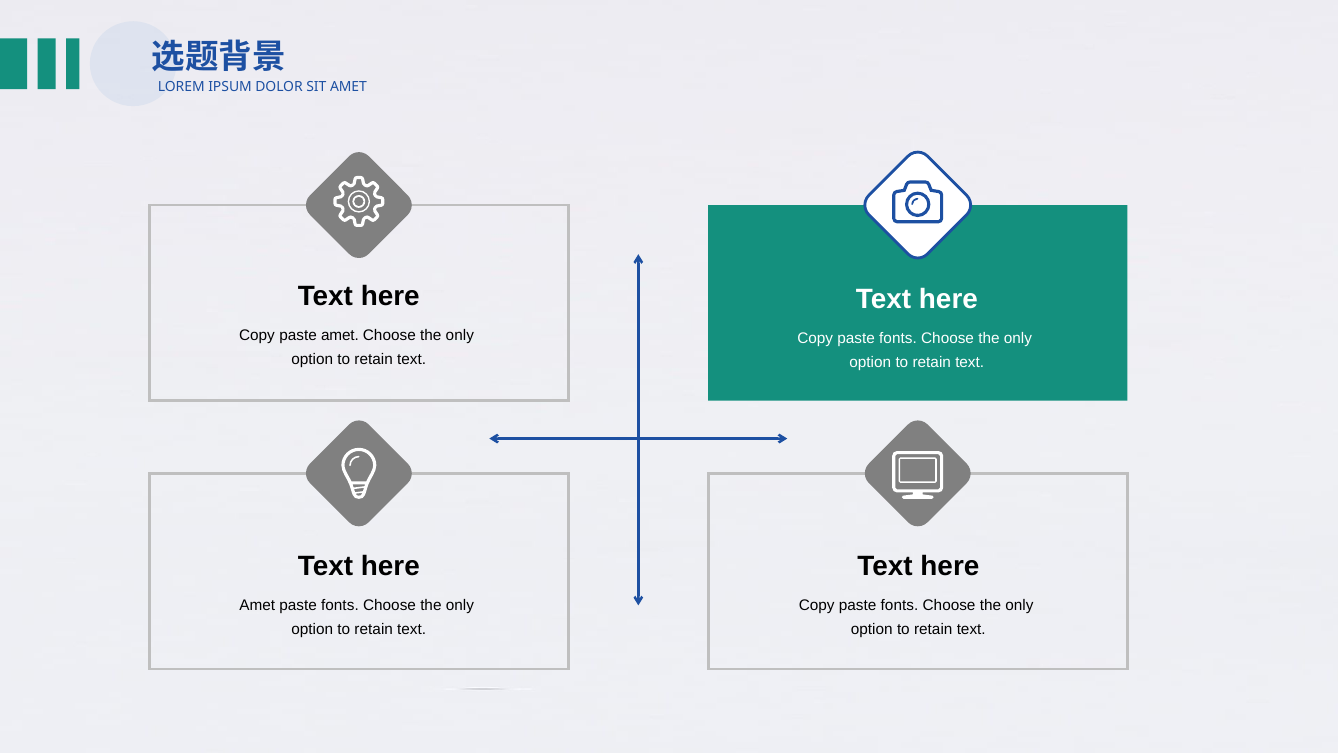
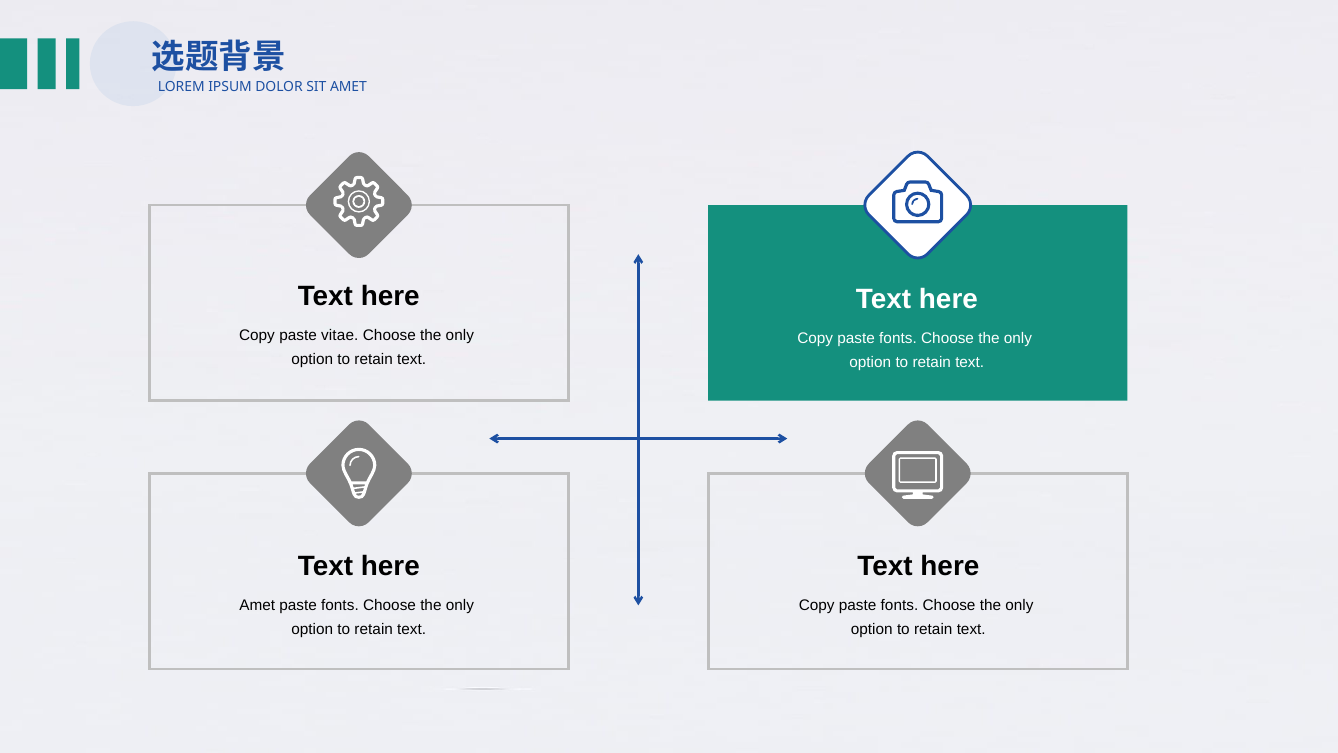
paste amet: amet -> vitae (340, 335)
